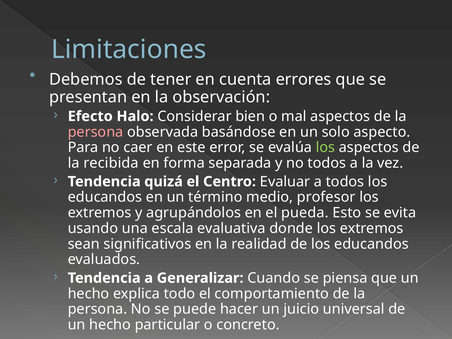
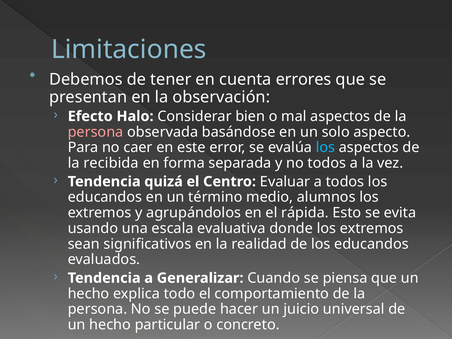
los colour: light green -> light blue (325, 147)
profesor: profesor -> alumnos (326, 197)
pueda: pueda -> rápida (305, 213)
